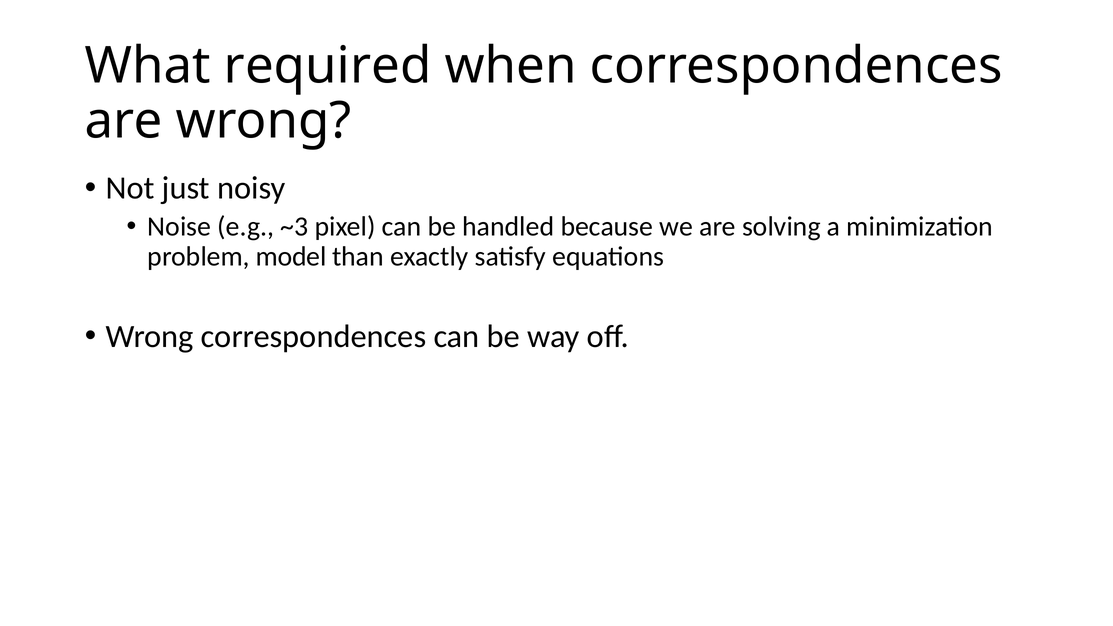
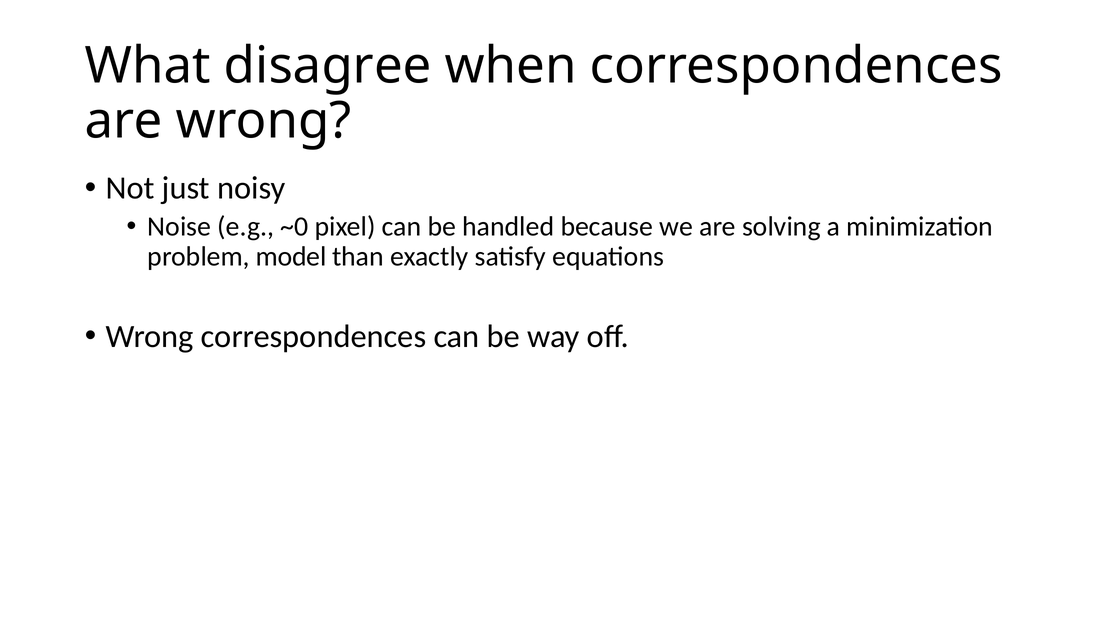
required: required -> disagree (328, 66)
~3: ~3 -> ~0 (294, 227)
